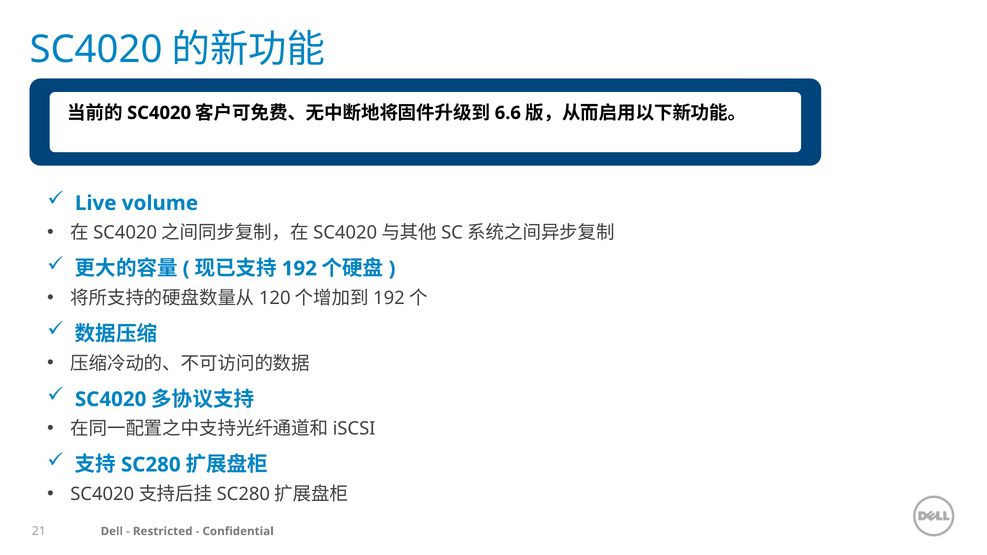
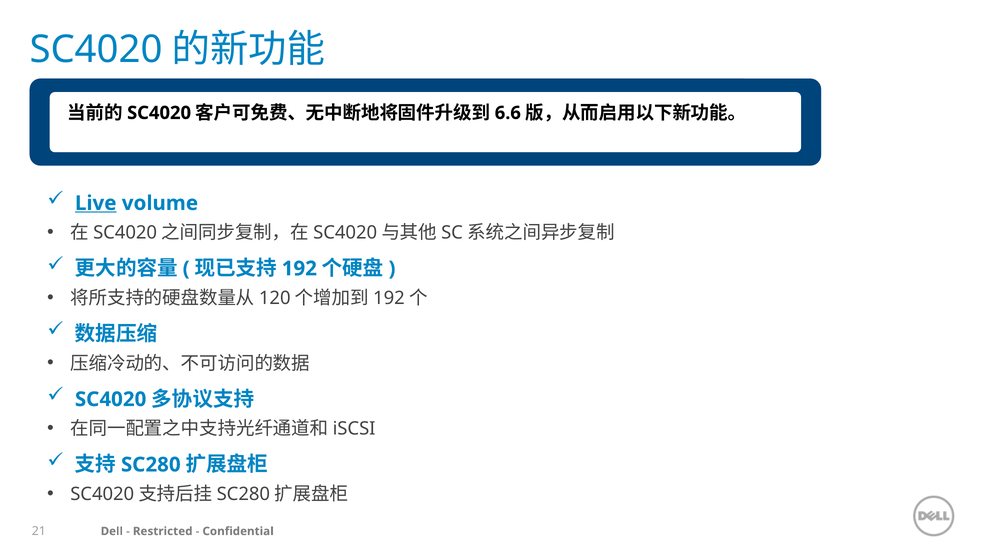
Live underline: none -> present (96, 203)
